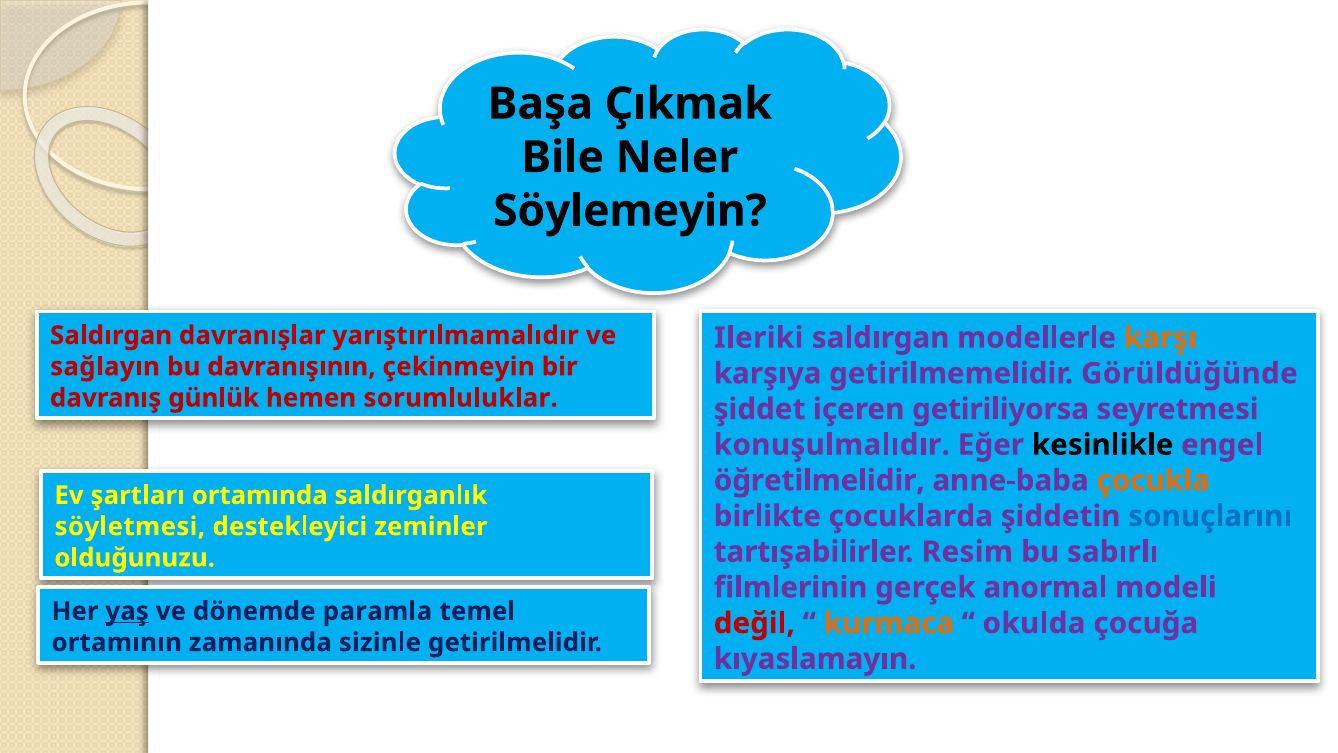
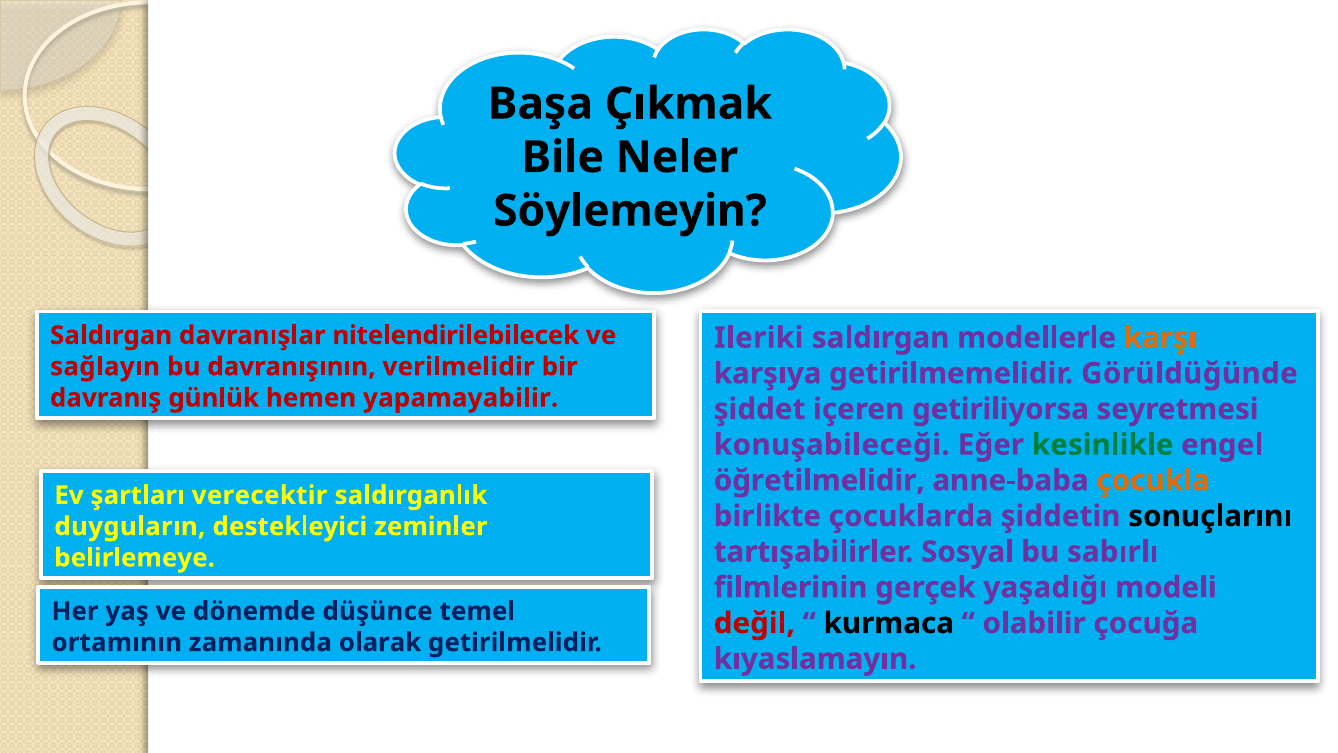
yarıştırılmamalıdır: yarıştırılmamalıdır -> nitelendirilebilecek (456, 335)
çekinmeyin: çekinmeyin -> verilmelidir (459, 367)
sorumluluklar: sorumluluklar -> yapamayabilir (461, 398)
konuşulmalıdır: konuşulmalıdır -> konuşabileceği (832, 445)
kesinlikle colour: black -> green (1103, 445)
ortamında: ortamında -> verecektir (260, 495)
sonuçlarını colour: blue -> black (1210, 516)
söyletmesi: söyletmesi -> duyguların (130, 526)
Resim: Resim -> Sosyal (967, 552)
olduğunuzu: olduğunuzu -> belirlemeye (135, 558)
anormal: anormal -> yaşadığı (1045, 587)
yaş underline: present -> none (127, 611)
paramla: paramla -> düşünce (377, 611)
kurmaca colour: orange -> black (889, 623)
okulda: okulda -> olabilir (1034, 623)
sizinle: sizinle -> olarak (380, 642)
